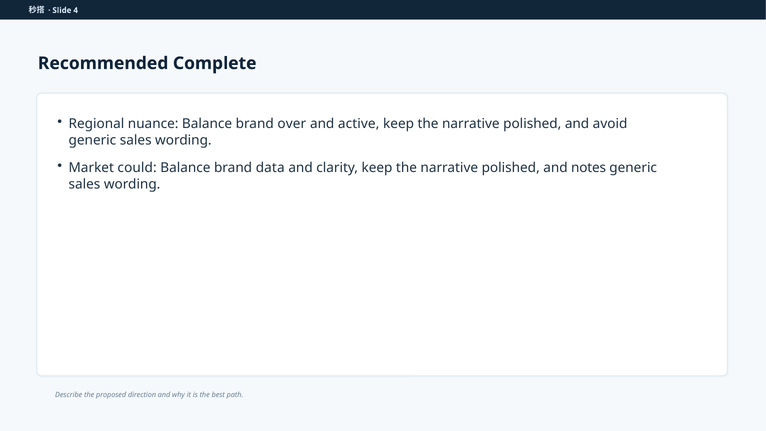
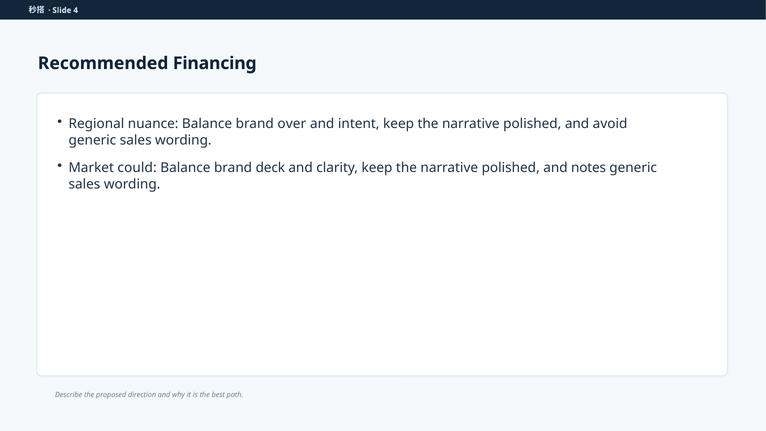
Complete: Complete -> Financing (215, 63)
active: active -> intent (359, 124)
data: data -> deck (270, 168)
